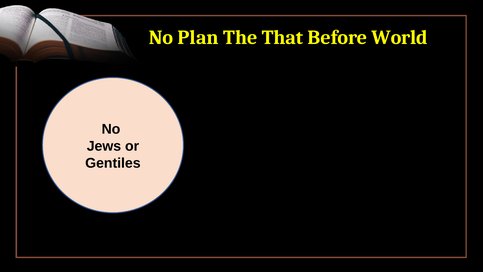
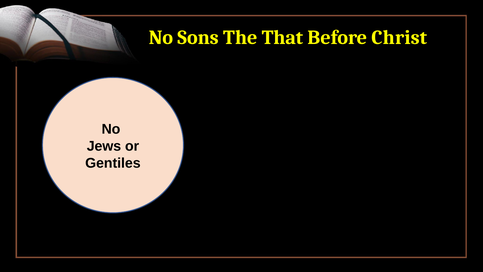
Plan: Plan -> Sons (198, 37)
World: World -> Christ (399, 37)
